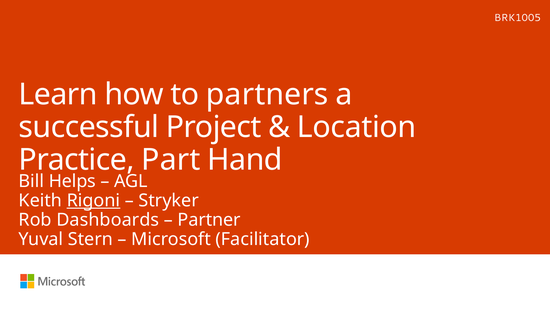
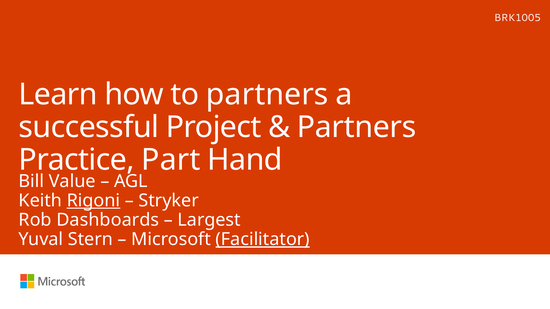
Location: Location -> Partners (357, 127)
Helps: Helps -> Value (72, 181)
Partner: Partner -> Largest (209, 220)
Facilitator underline: none -> present (263, 240)
